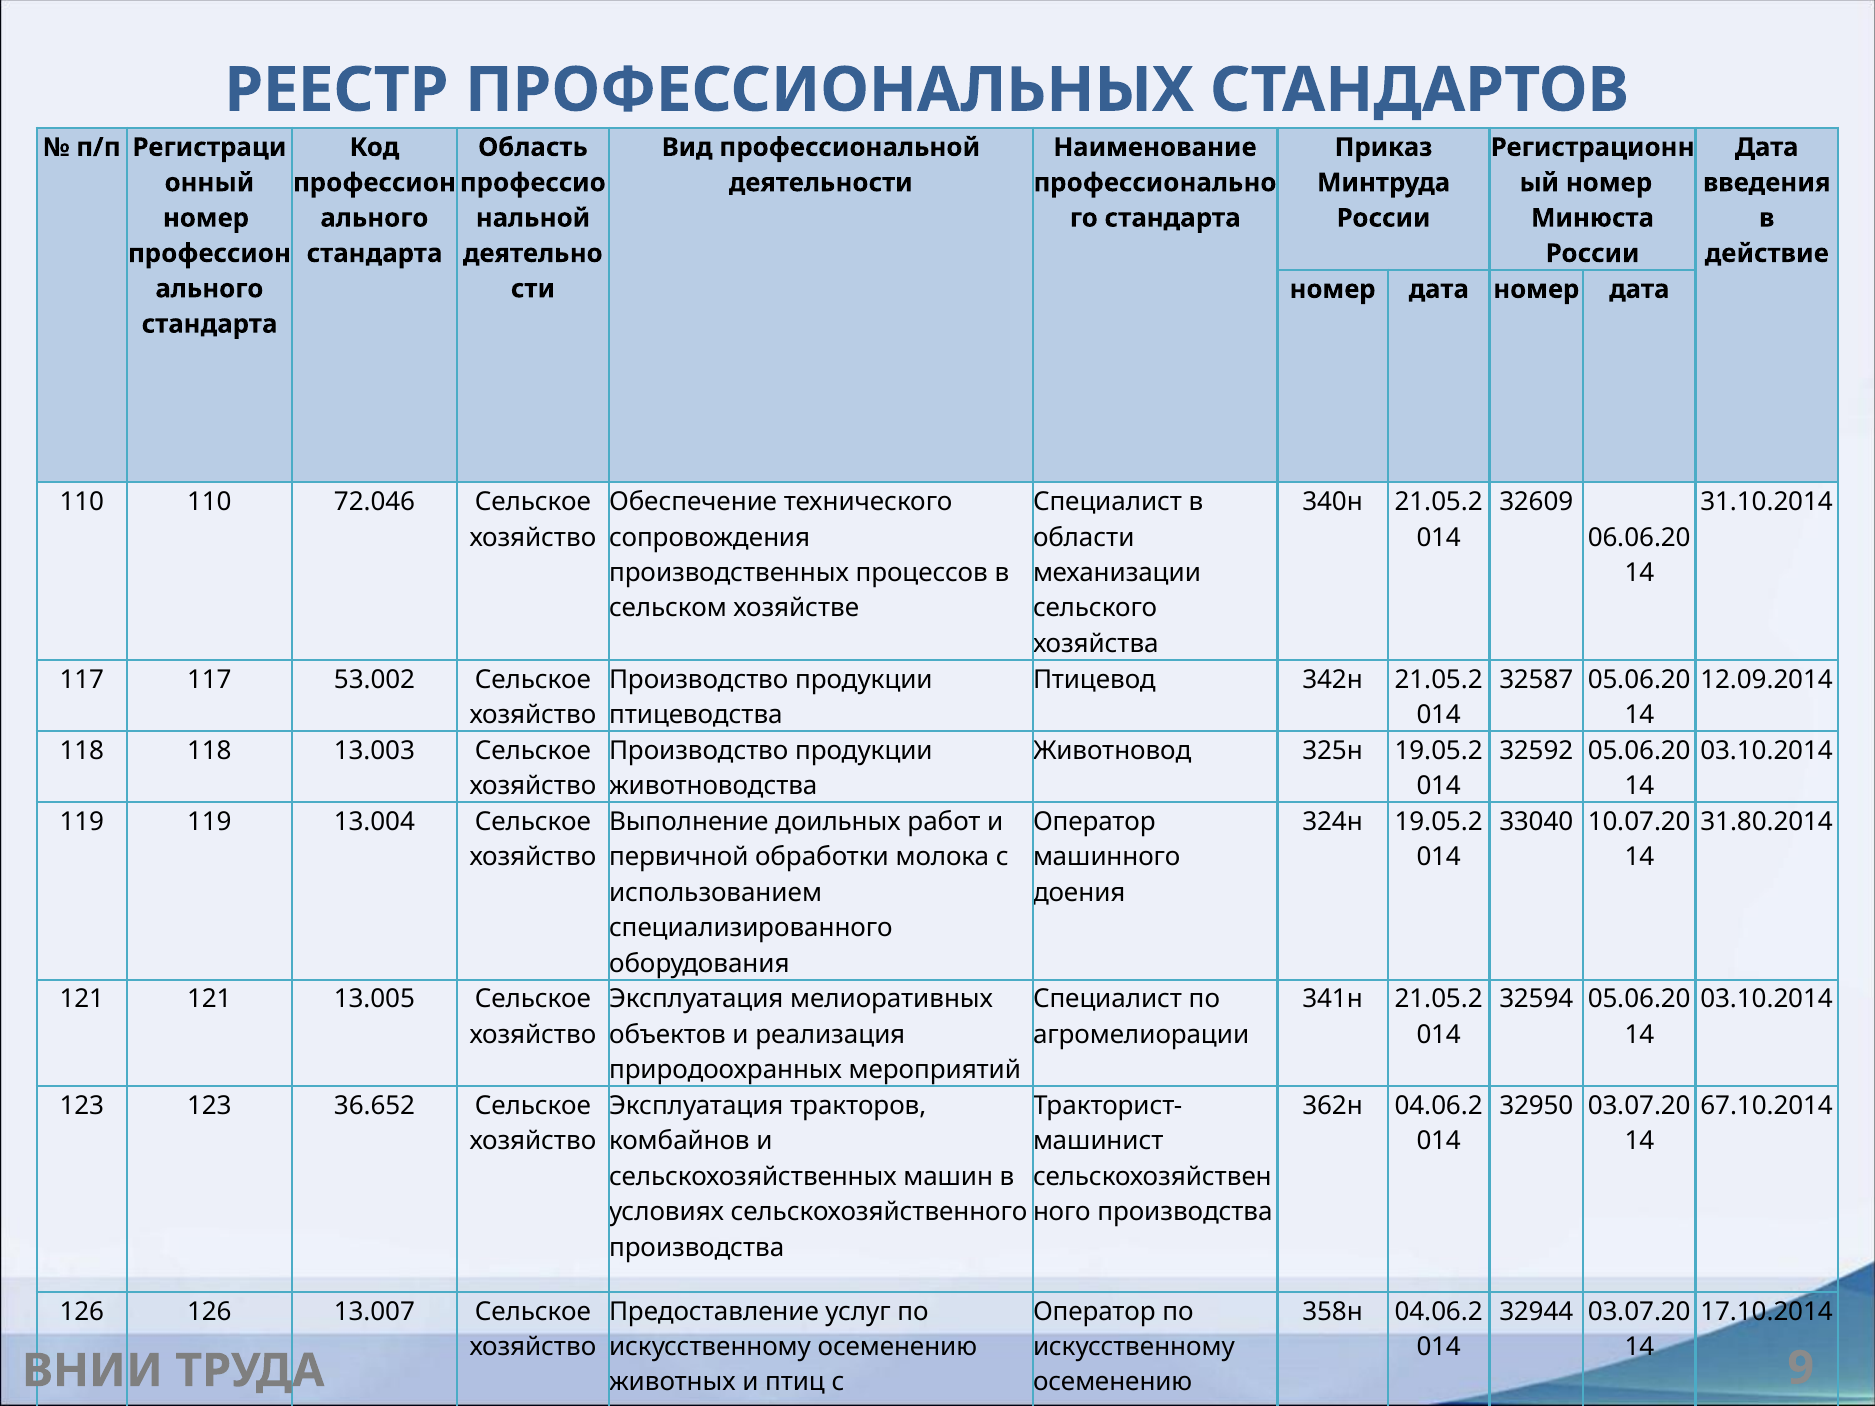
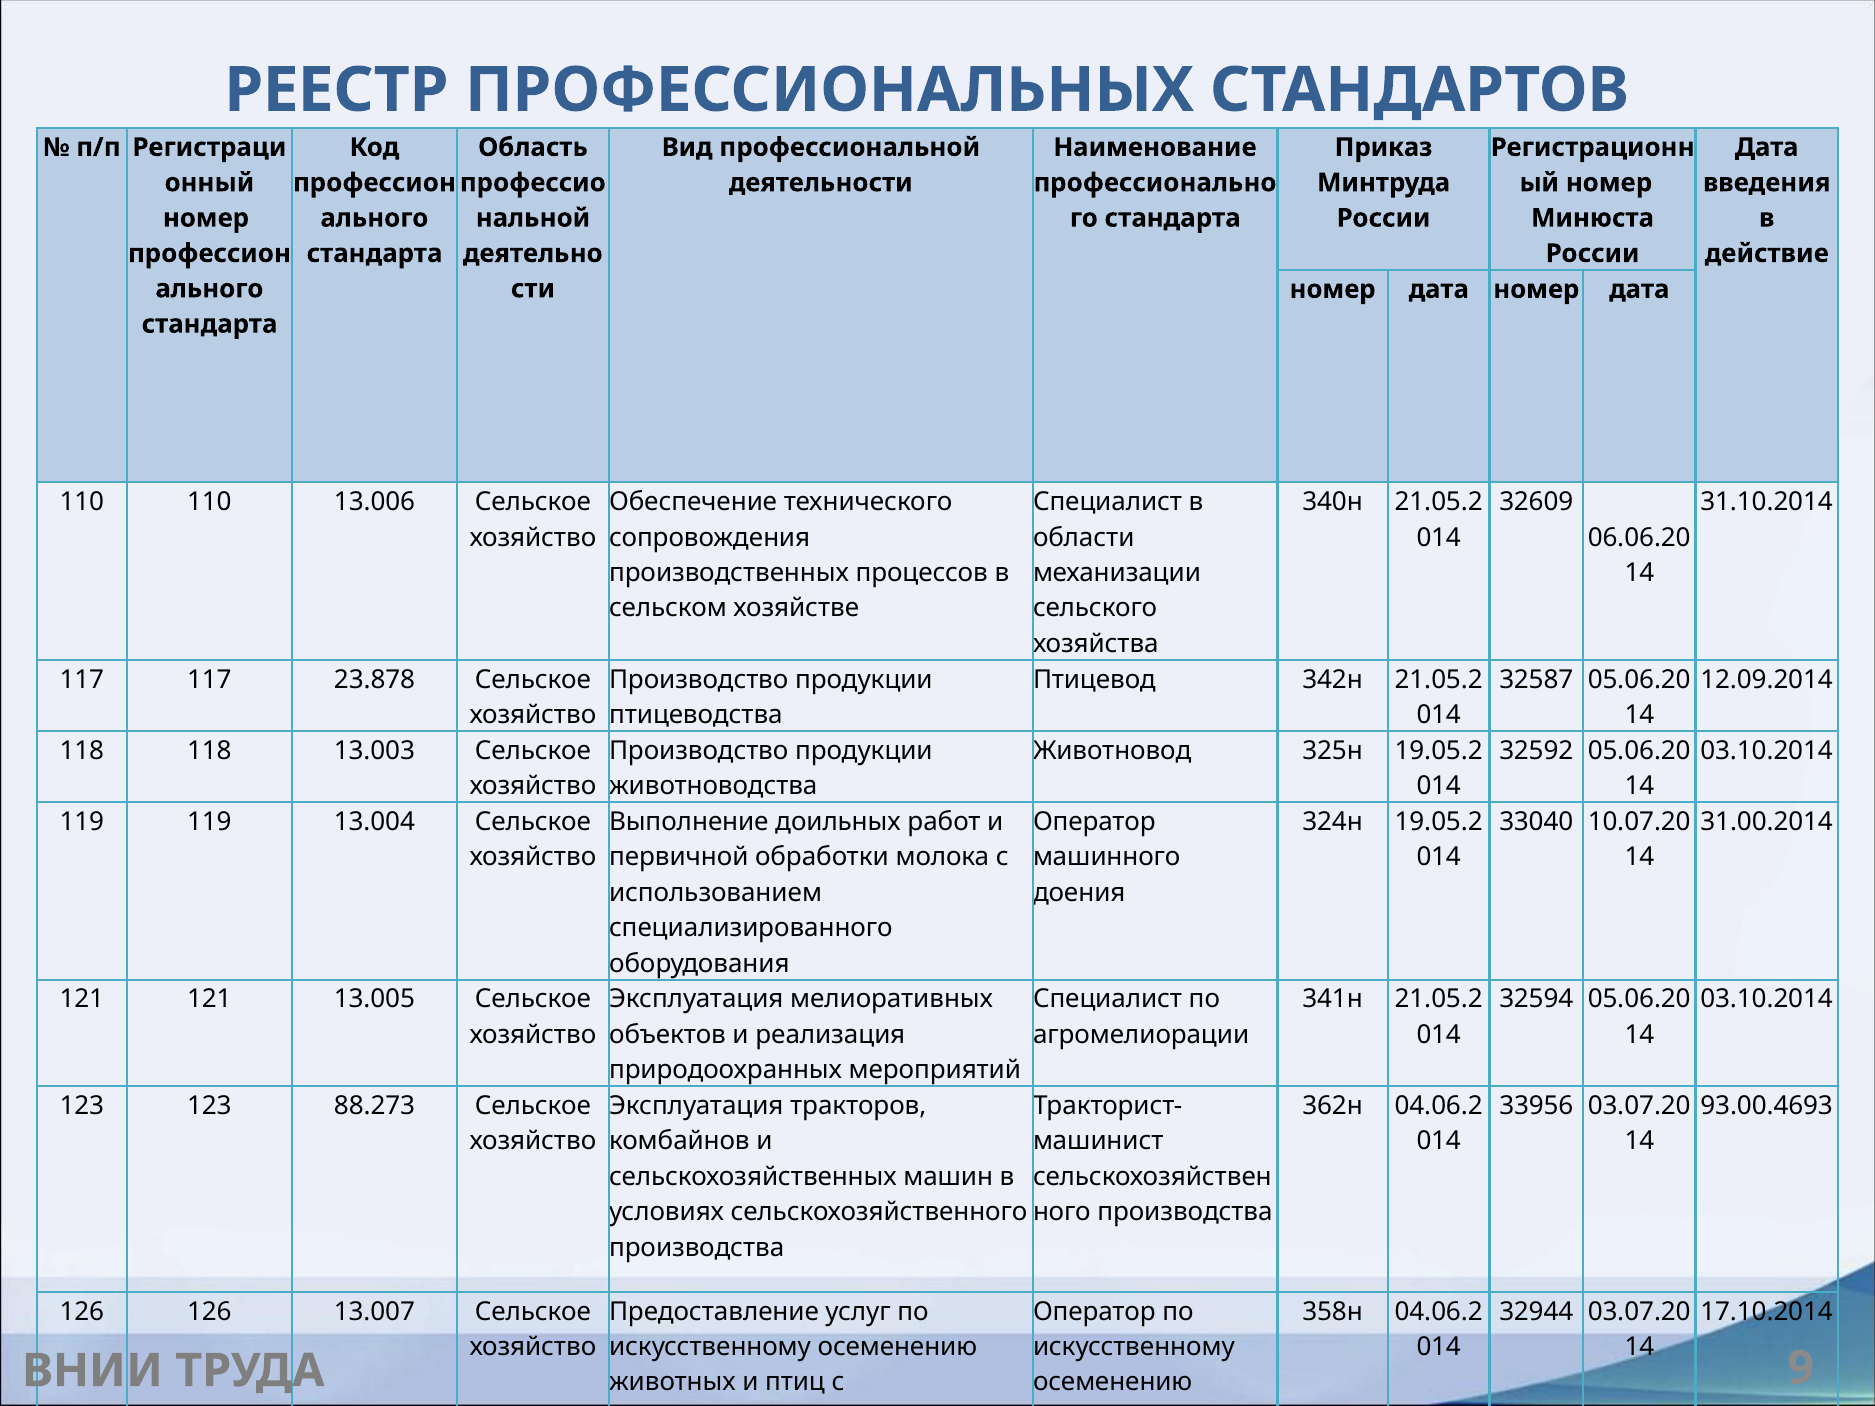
72.046: 72.046 -> 13.006 (375, 502)
53.002: 53.002 -> 23.878 (375, 680)
31.80.2014: 31.80.2014 -> 31.00.2014 (1767, 822)
36.652: 36.652 -> 88.273 (375, 1106)
32950: 32950 -> 33956 (1536, 1106)
67.10.2014: 67.10.2014 -> 93.00.4693 (1767, 1106)
